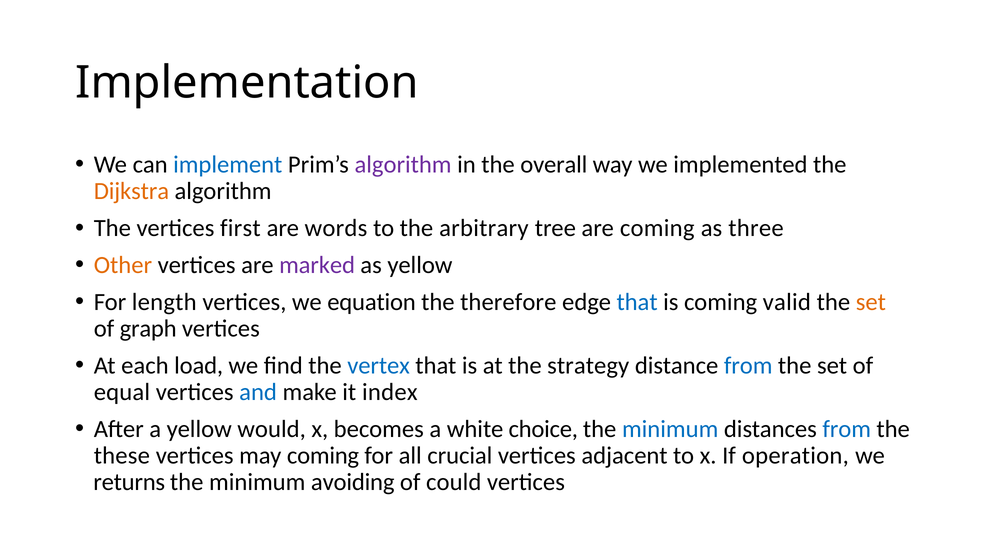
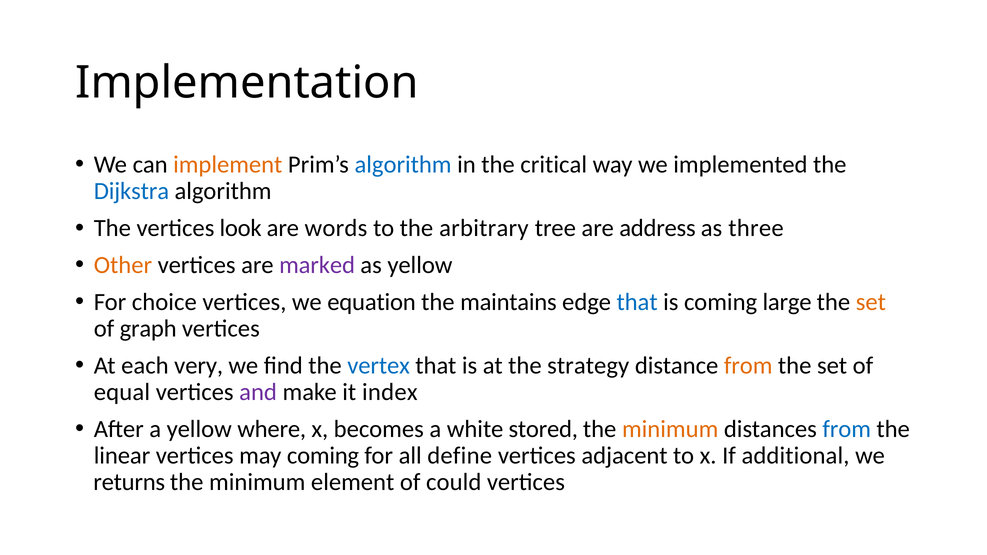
implement colour: blue -> orange (228, 165)
algorithm colour: purple -> blue (403, 165)
overall: overall -> critical (554, 165)
Dijkstra colour: orange -> blue (131, 191)
first: first -> look (241, 228)
are coming: coming -> address (657, 228)
length: length -> choice (164, 302)
therefore: therefore -> maintains (508, 302)
valid: valid -> large (787, 302)
load: load -> very (199, 366)
from colour: blue -> orange (748, 366)
and colour: blue -> purple (258, 392)
would: would -> where (272, 429)
choice: choice -> stored (543, 429)
minimum colour: blue -> orange (670, 429)
these: these -> linear (122, 456)
crucial: crucial -> define (460, 456)
operation: operation -> additional (795, 456)
avoiding: avoiding -> element (353, 482)
